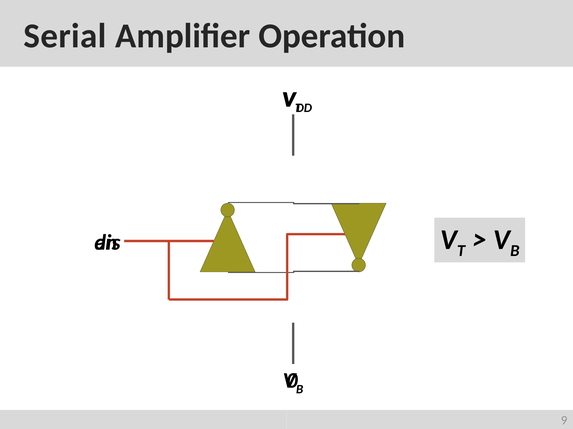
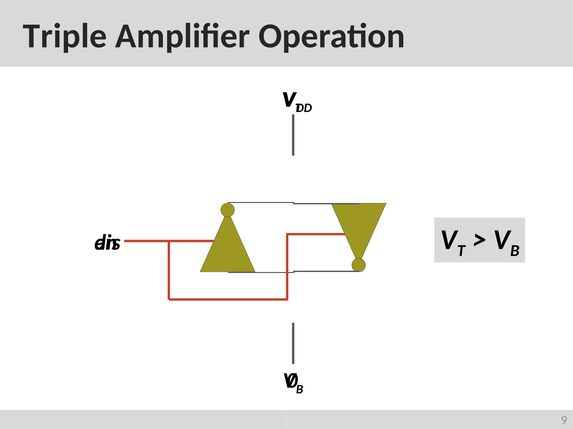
Serial: Serial -> Triple (65, 36)
